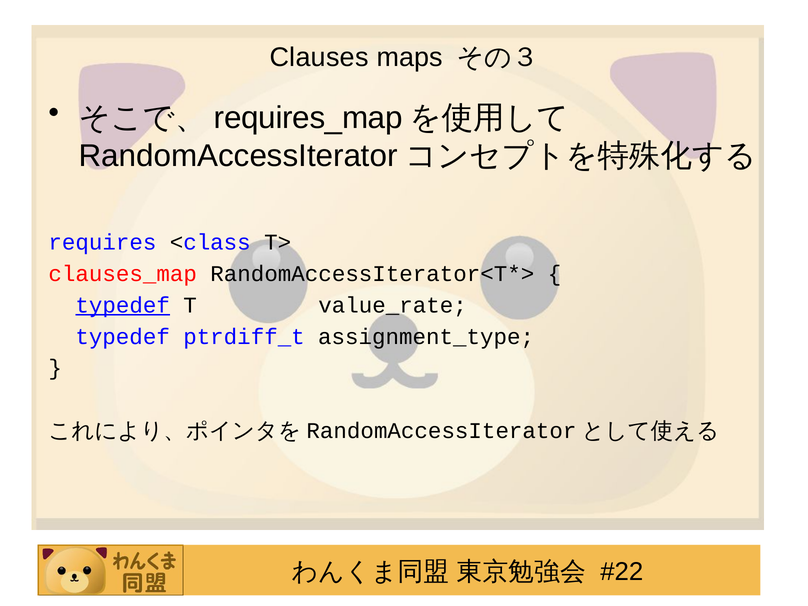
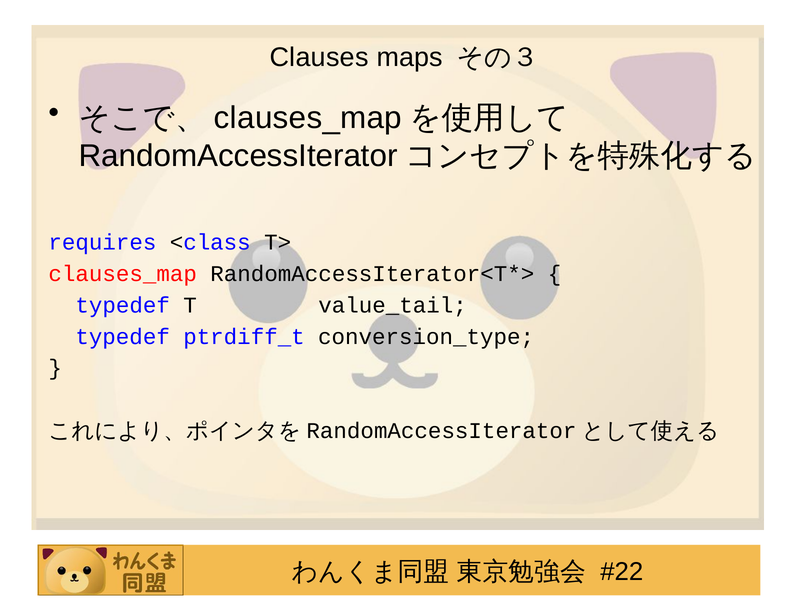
requires_map: requires_map -> clauses_map (308, 118)
typedef underline: present -> none (123, 305)
value_rate: value_rate -> value_tail (393, 305)
assignment_type: assignment_type -> conversion_type (426, 337)
